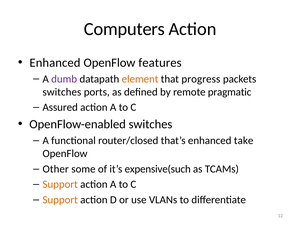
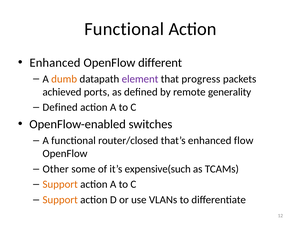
Computers: Computers -> Functional (124, 29)
features: features -> different (160, 63)
dumb colour: purple -> orange (64, 79)
element colour: orange -> purple (140, 79)
switches: switches -> achieved (62, 92)
pragmatic: pragmatic -> generality (230, 92)
Assured: Assured -> Defined (60, 107)
take: take -> flow (244, 140)
